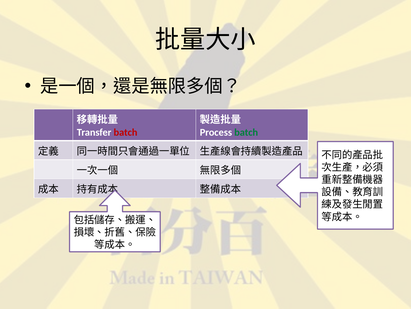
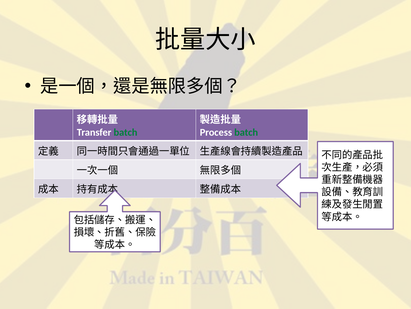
batch colour: red -> green (126, 132)
